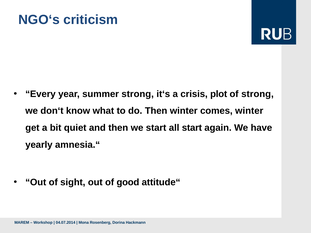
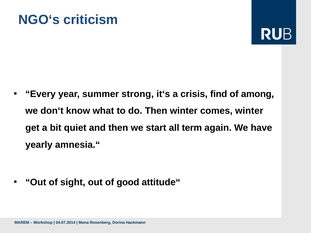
plot: plot -> find (219, 94)
of strong: strong -> among (258, 94)
all start: start -> term (192, 128)
